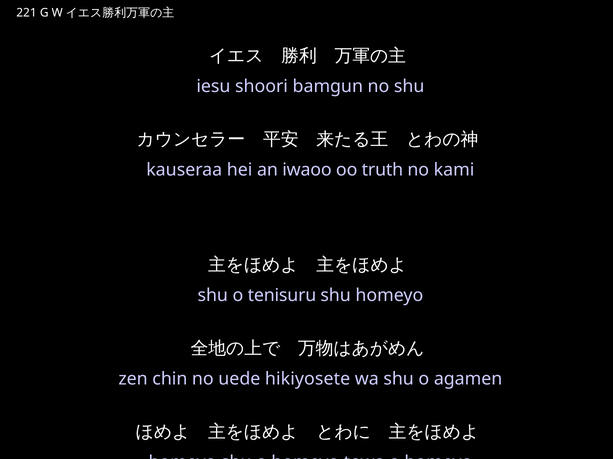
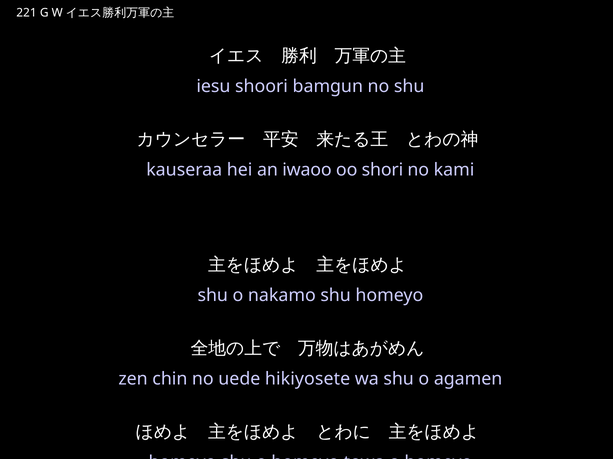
truth: truth -> shori (382, 170)
tenisuru: tenisuru -> nakamo (282, 296)
